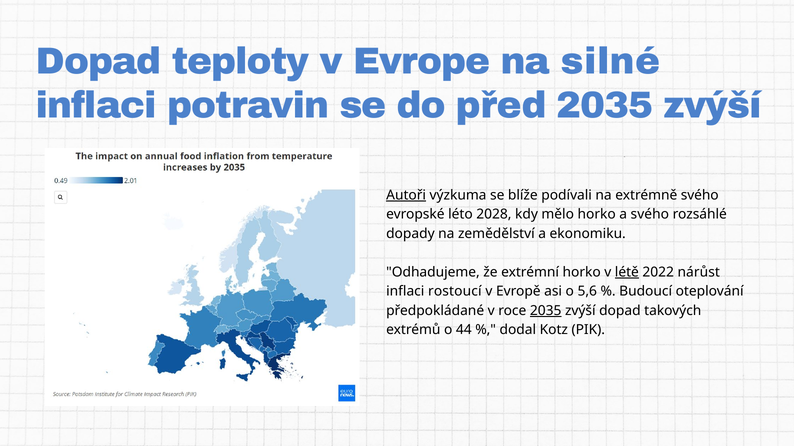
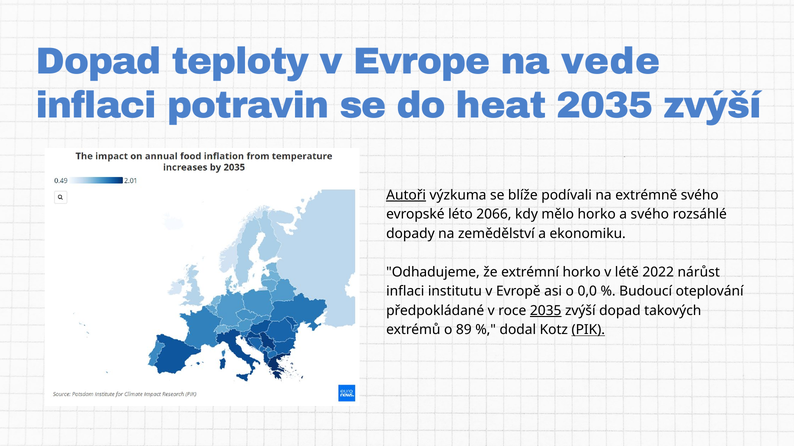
silné: silné -> vede (611, 62)
před: před -> heat (501, 106)
2028: 2028 -> 2066 (494, 215)
létě underline: present -> none (627, 272)
rostoucí: rostoucí -> institutu (455, 292)
5,6: 5,6 -> 0,0 (587, 292)
44: 44 -> 89 (464, 330)
PIK underline: none -> present (588, 330)
